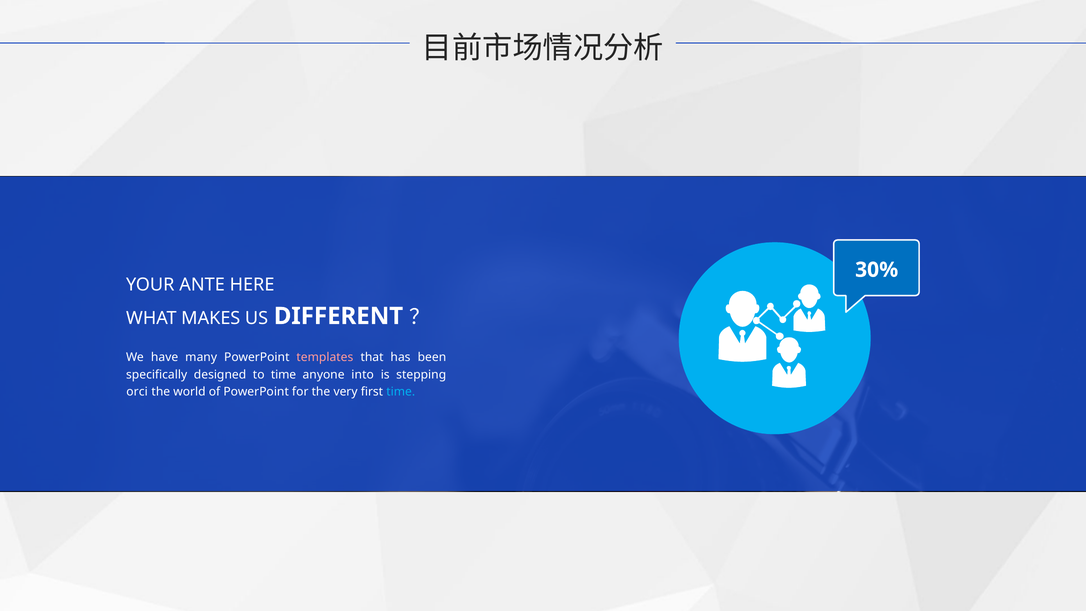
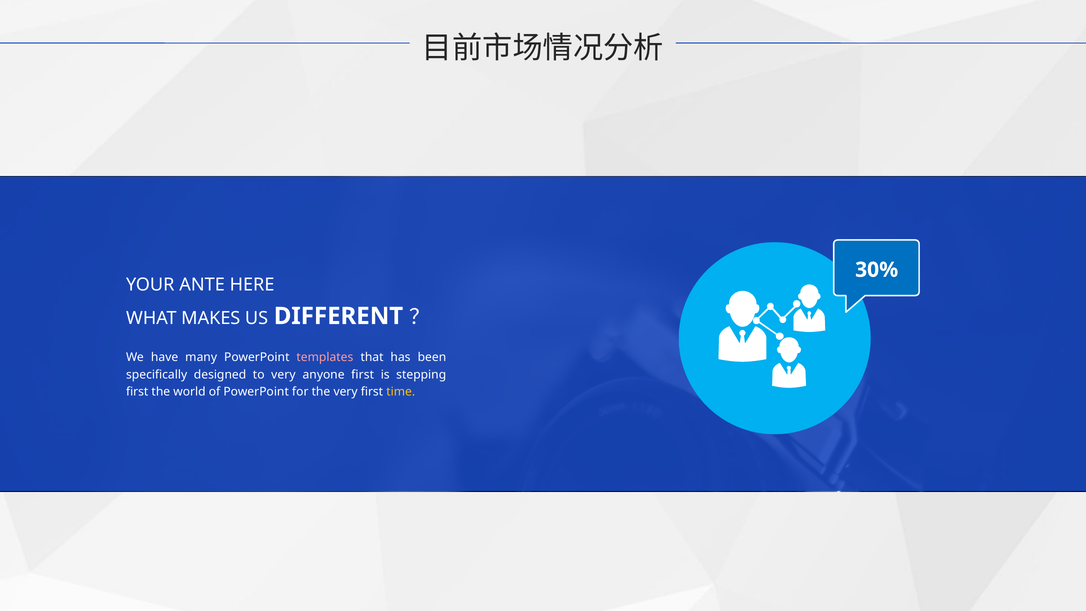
to time: time -> very (283, 374)
anyone into: into -> first (363, 374)
orci: orci -> first (137, 392)
time colour: light blue -> yellow (401, 392)
